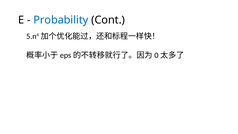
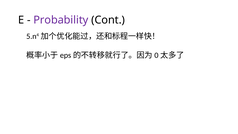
Probability colour: blue -> purple (61, 20)
